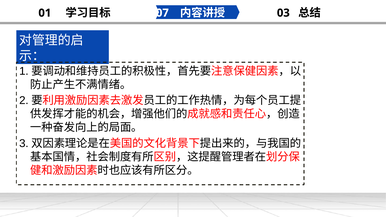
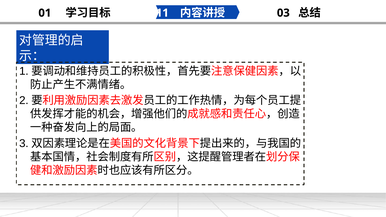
07: 07 -> 11 (162, 13)
